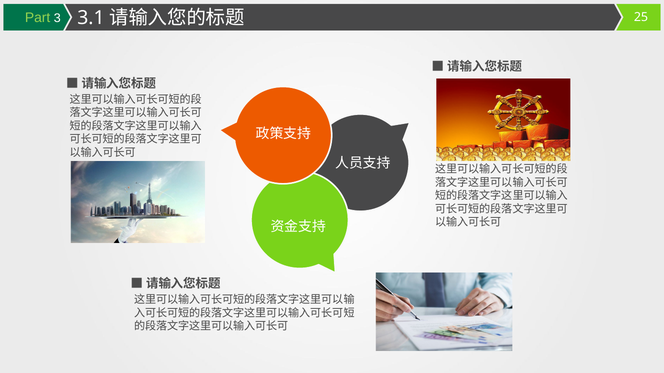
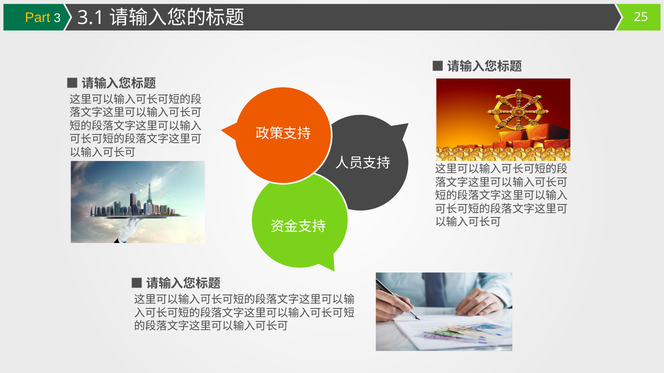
Part colour: light green -> yellow (38, 18)
